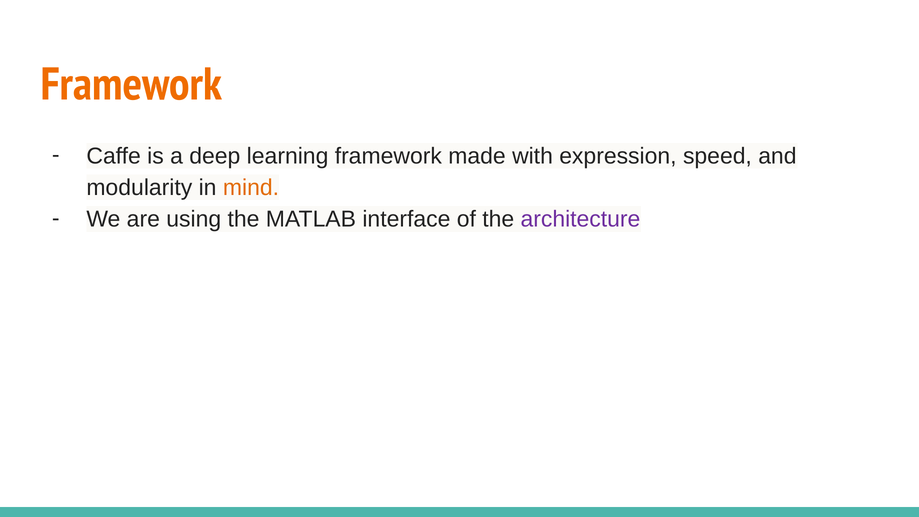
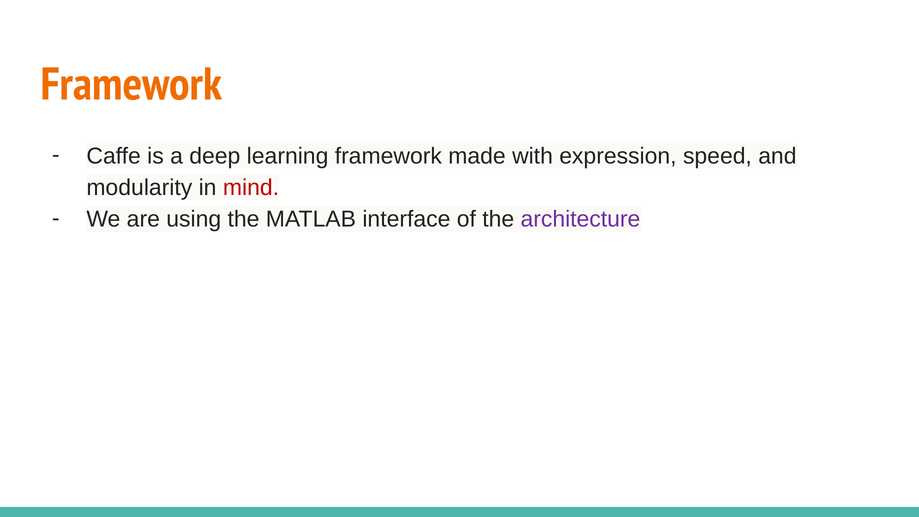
mind colour: orange -> red (251, 188)
